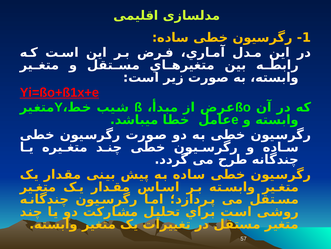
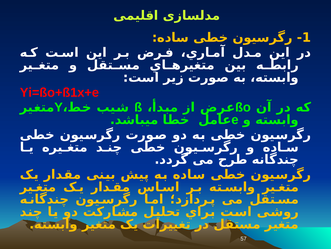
Yi=ßo+ß1x+e underline: present -> none (59, 92)
